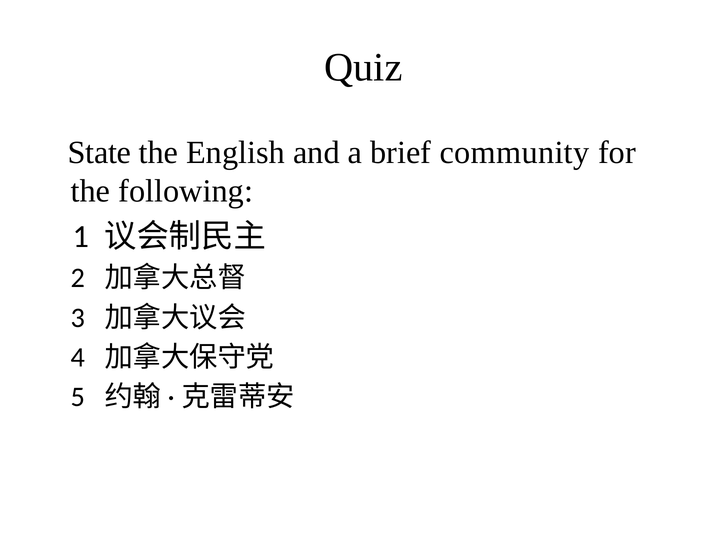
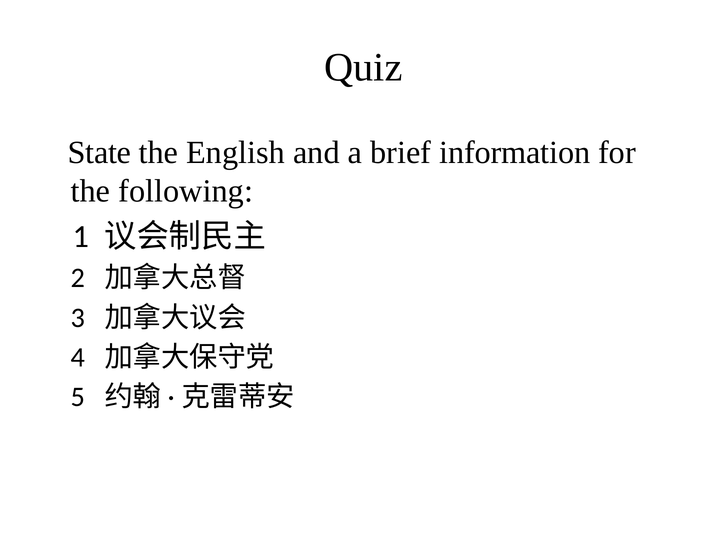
community: community -> information (515, 153)
